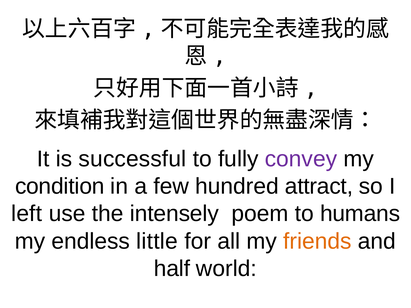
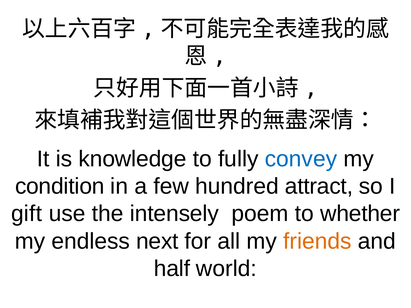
successful: successful -> knowledge (133, 159)
convey colour: purple -> blue (301, 159)
left: left -> gift (27, 214)
humans: humans -> whether (360, 214)
little: little -> next (157, 241)
